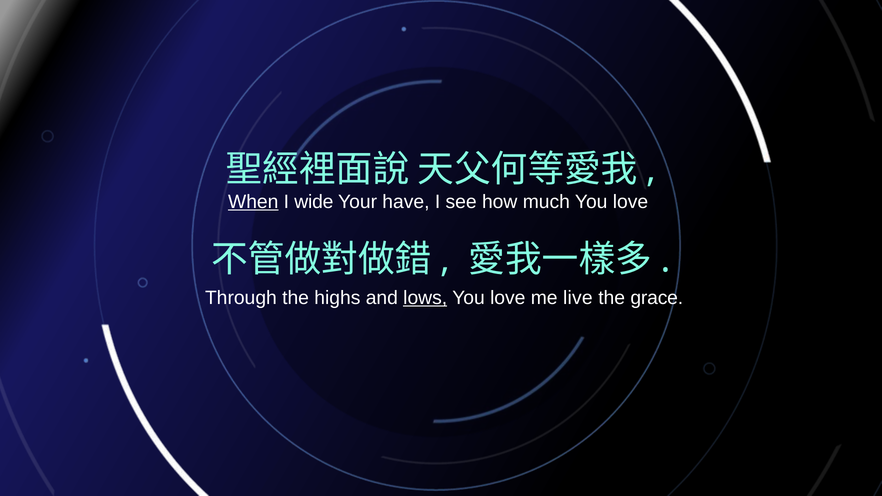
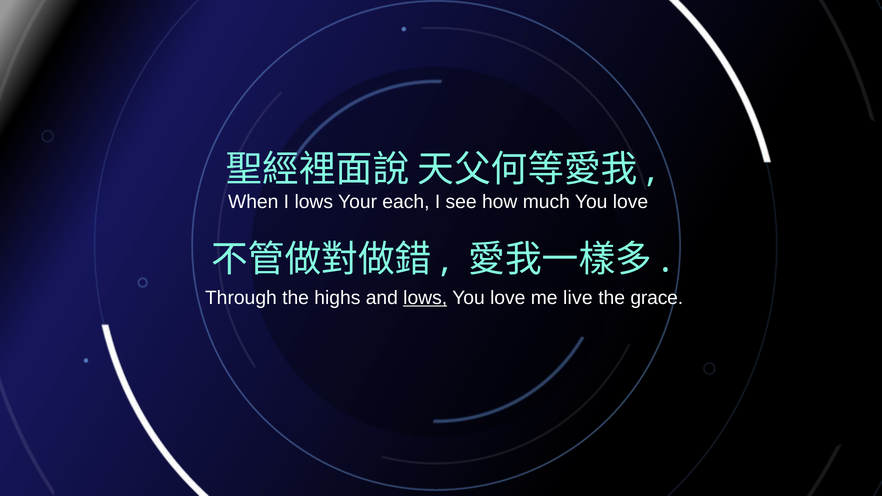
When underline: present -> none (253, 202)
I wide: wide -> lows (314, 202)
have: have -> each (406, 202)
